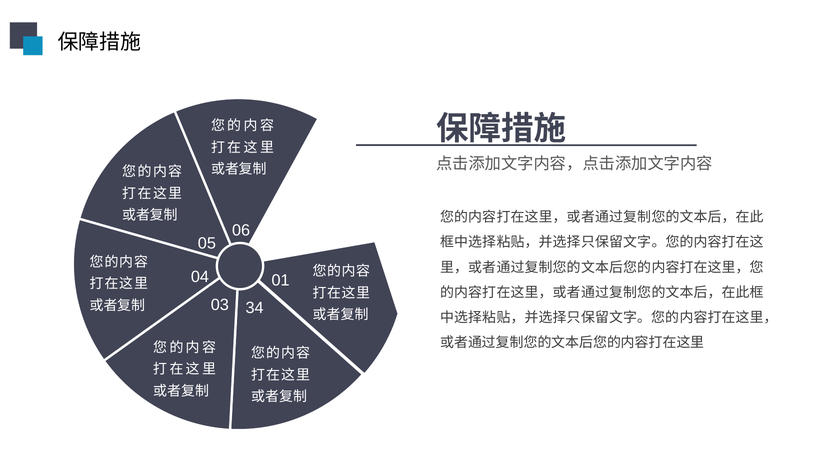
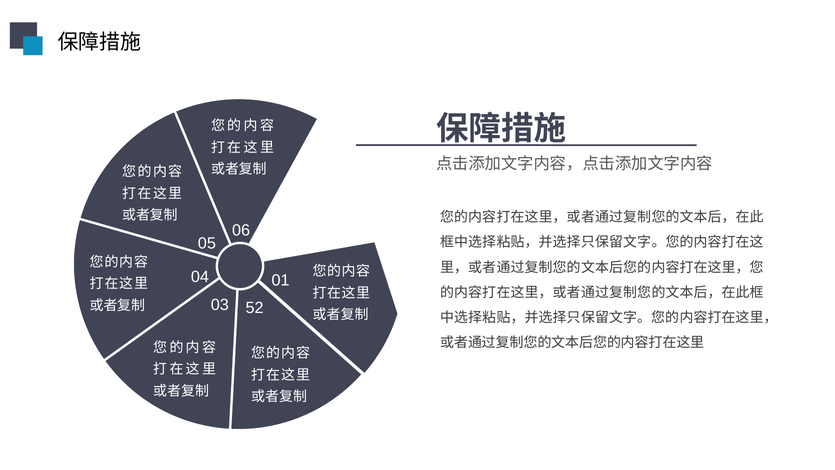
34: 34 -> 52 (255, 308)
